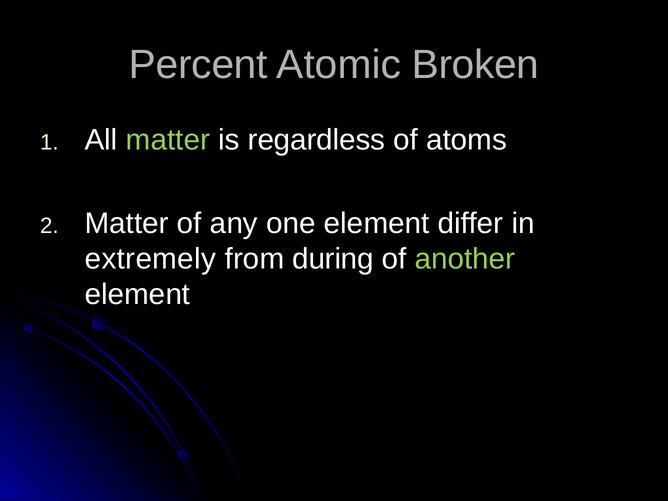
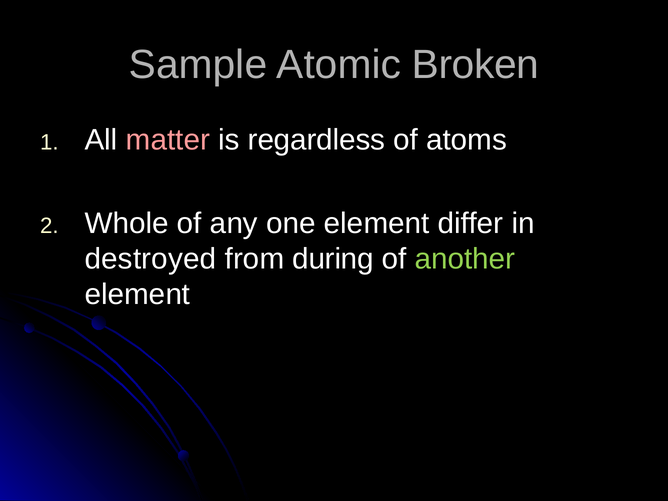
Percent: Percent -> Sample (198, 65)
matter colour: light green -> pink (168, 140)
Matter: Matter -> Whole (127, 223)
extremely: extremely -> destroyed (151, 259)
